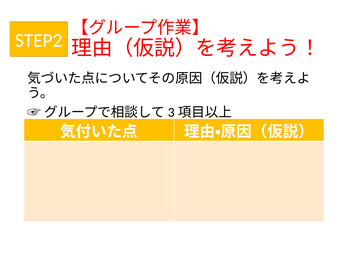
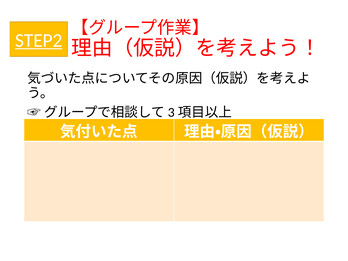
STEP2 underline: none -> present (39, 40)
